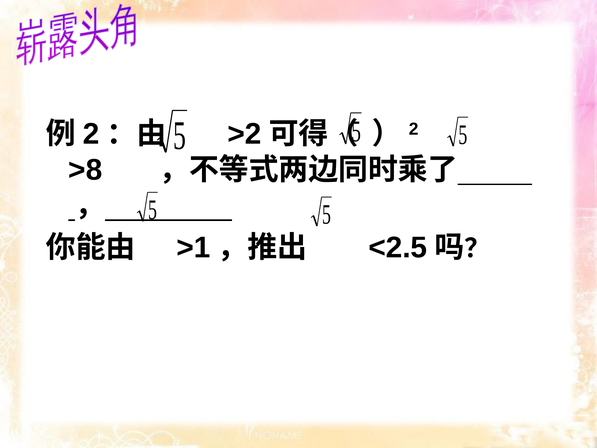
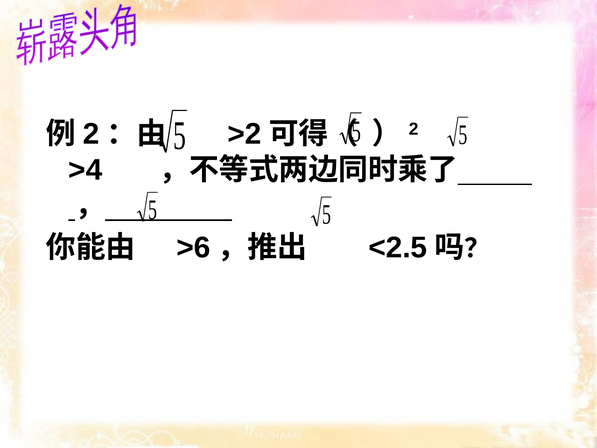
>8: >8 -> >4 (85, 170)
>1: >1 -> >6 (193, 247)
